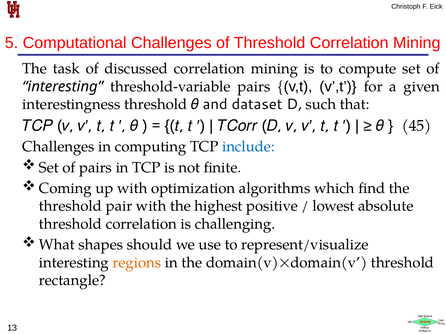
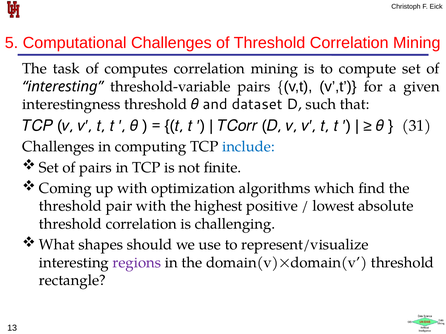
discussed: discussed -> computes (136, 69)
45: 45 -> 31 (417, 126)
regions colour: orange -> purple (137, 263)
